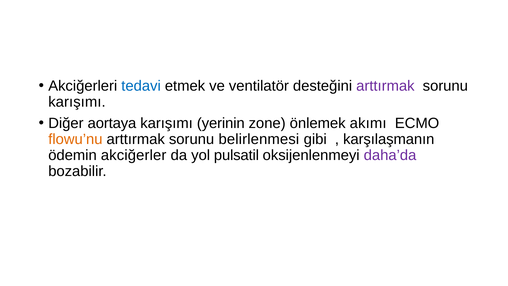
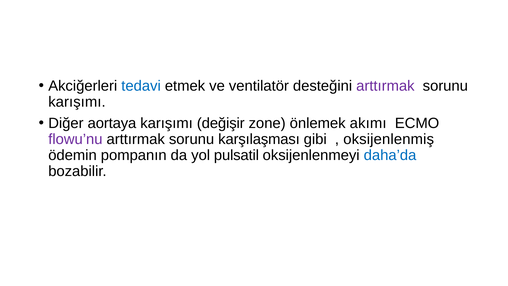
yerinin: yerinin -> değişir (221, 123)
flowu’nu colour: orange -> purple (75, 139)
belirlenmesi: belirlenmesi -> karşılaşması (259, 139)
karşılaşmanın: karşılaşmanın -> oksijenlenmiş (389, 139)
akciğerler: akciğerler -> pompanın (134, 155)
daha’da colour: purple -> blue (390, 155)
